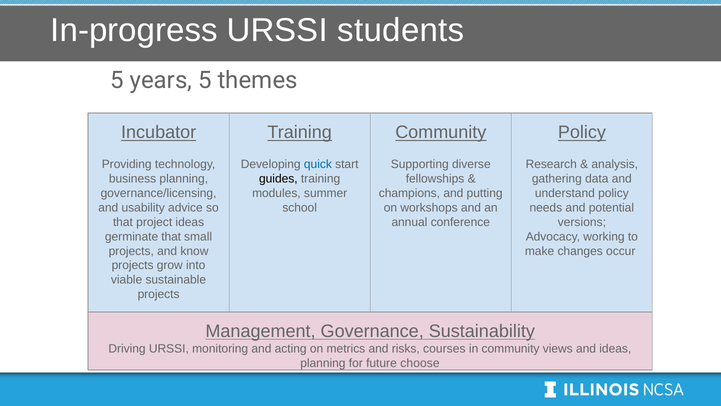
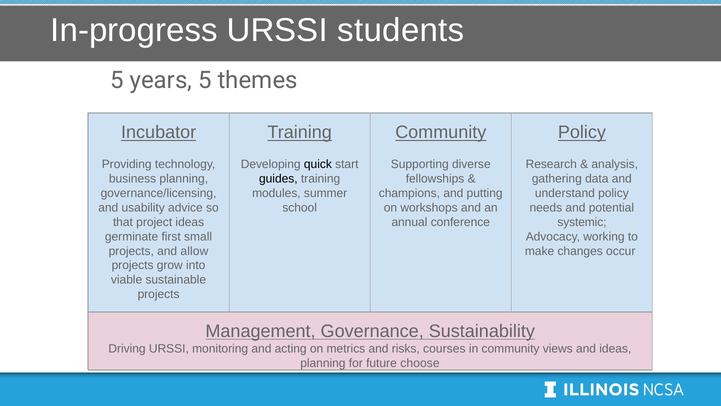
quick colour: blue -> black (318, 164)
versions: versions -> systemic (582, 222)
germinate that: that -> first (171, 236)
know: know -> allow (194, 251)
